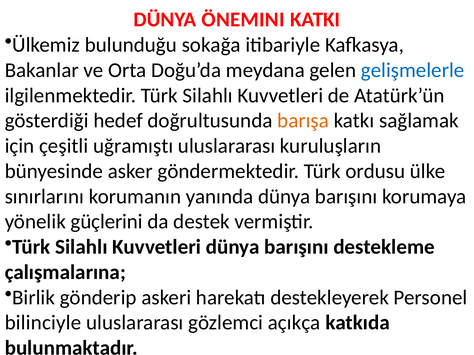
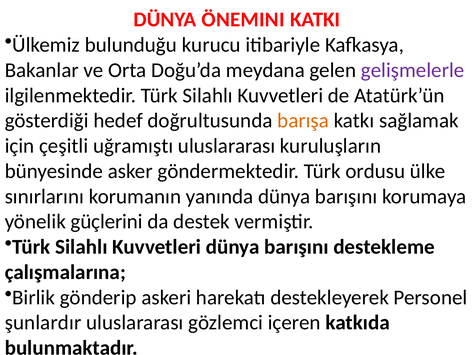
sokağa: sokağa -> kurucu (211, 45)
gelişmelerle colour: blue -> purple (413, 70)
bilinciyle: bilinciyle -> şunlardır (43, 323)
açıkça: açıkça -> içeren (294, 323)
